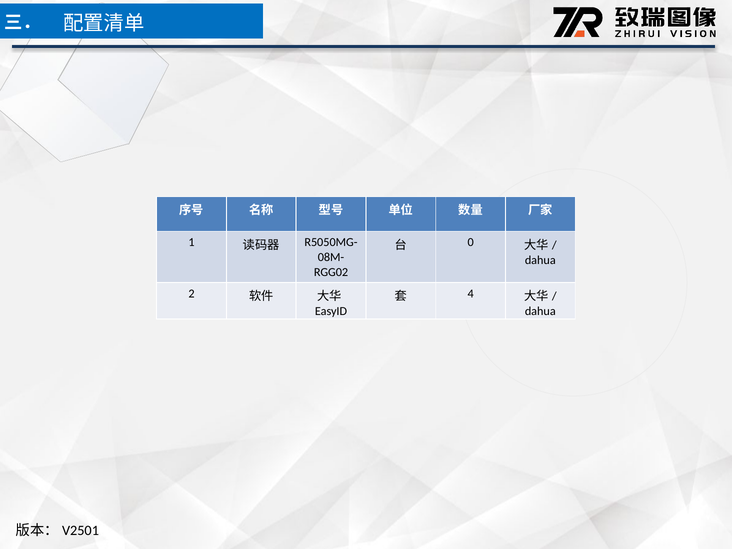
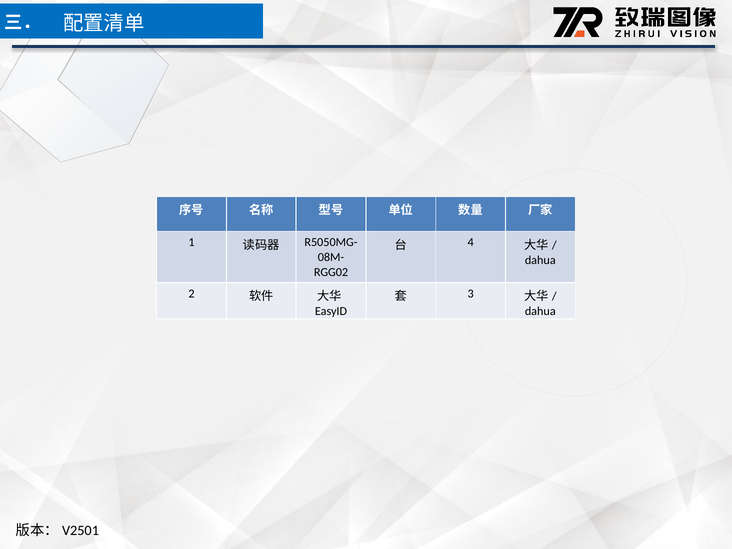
0: 0 -> 4 (471, 242)
4: 4 -> 3 (471, 294)
